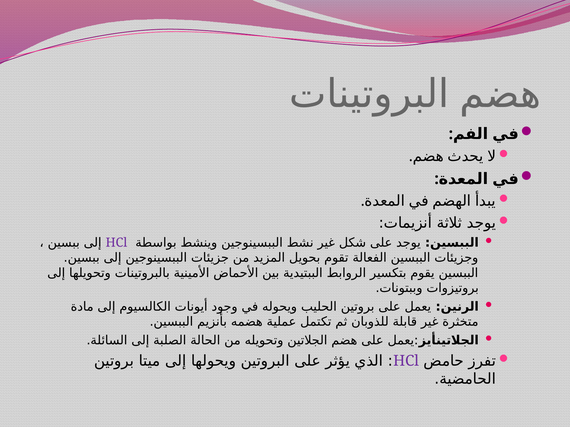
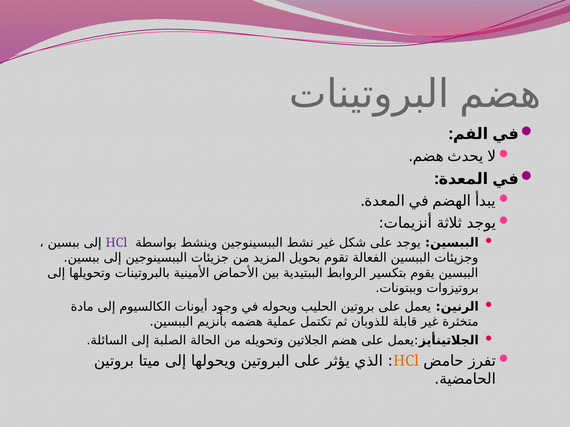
HCl colour: purple -> orange (406, 361)
